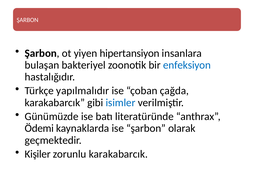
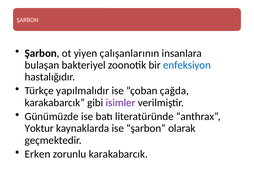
hipertansiyon: hipertansiyon -> çalışanlarının (129, 53)
isimler colour: blue -> purple (121, 102)
Ödemi: Ödemi -> Yoktur (39, 128)
Kişiler: Kişiler -> Erken (38, 154)
